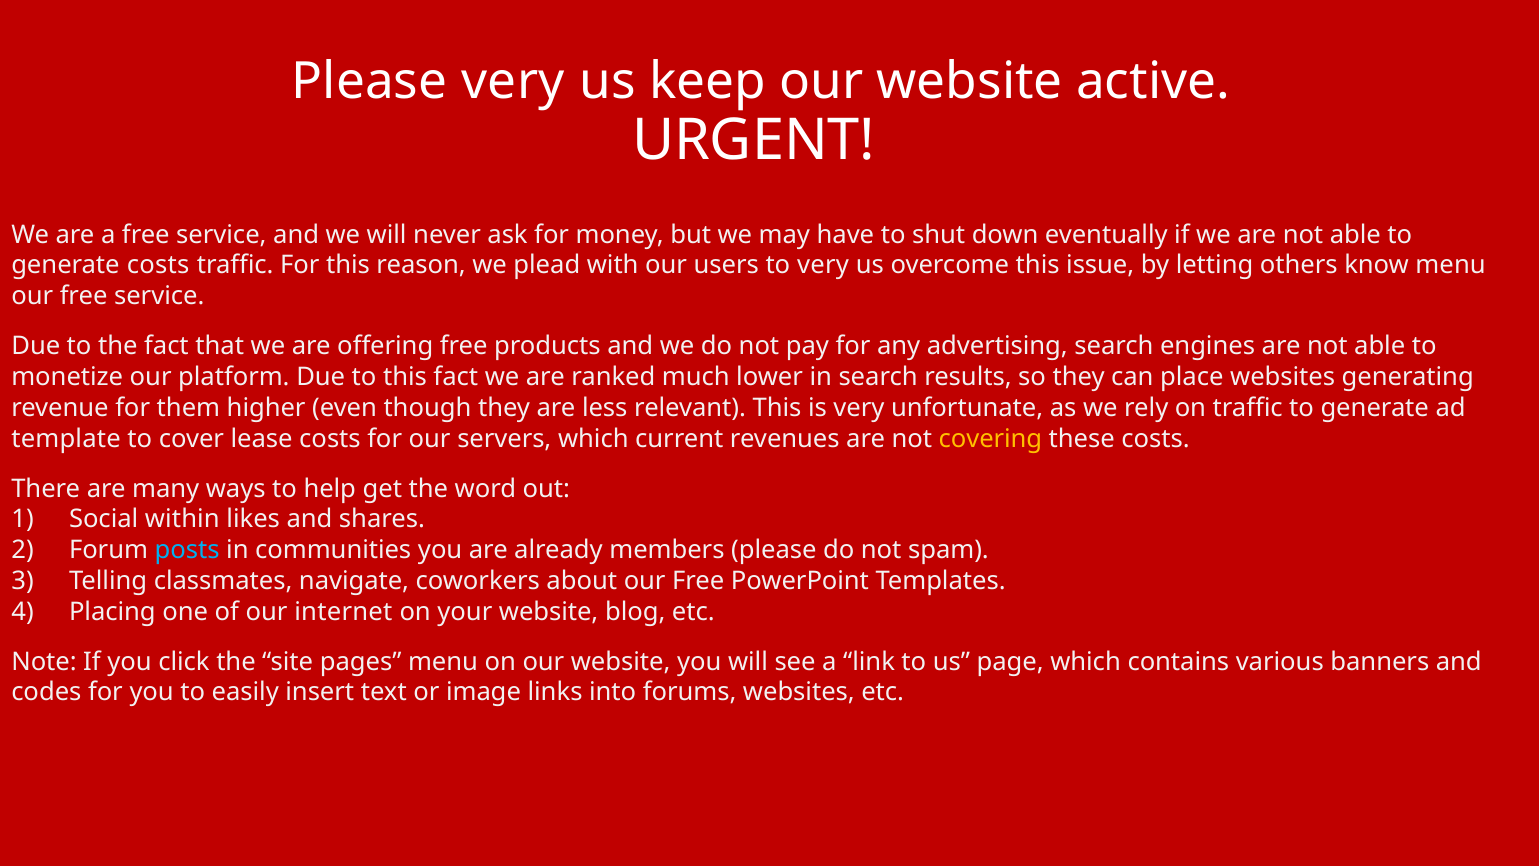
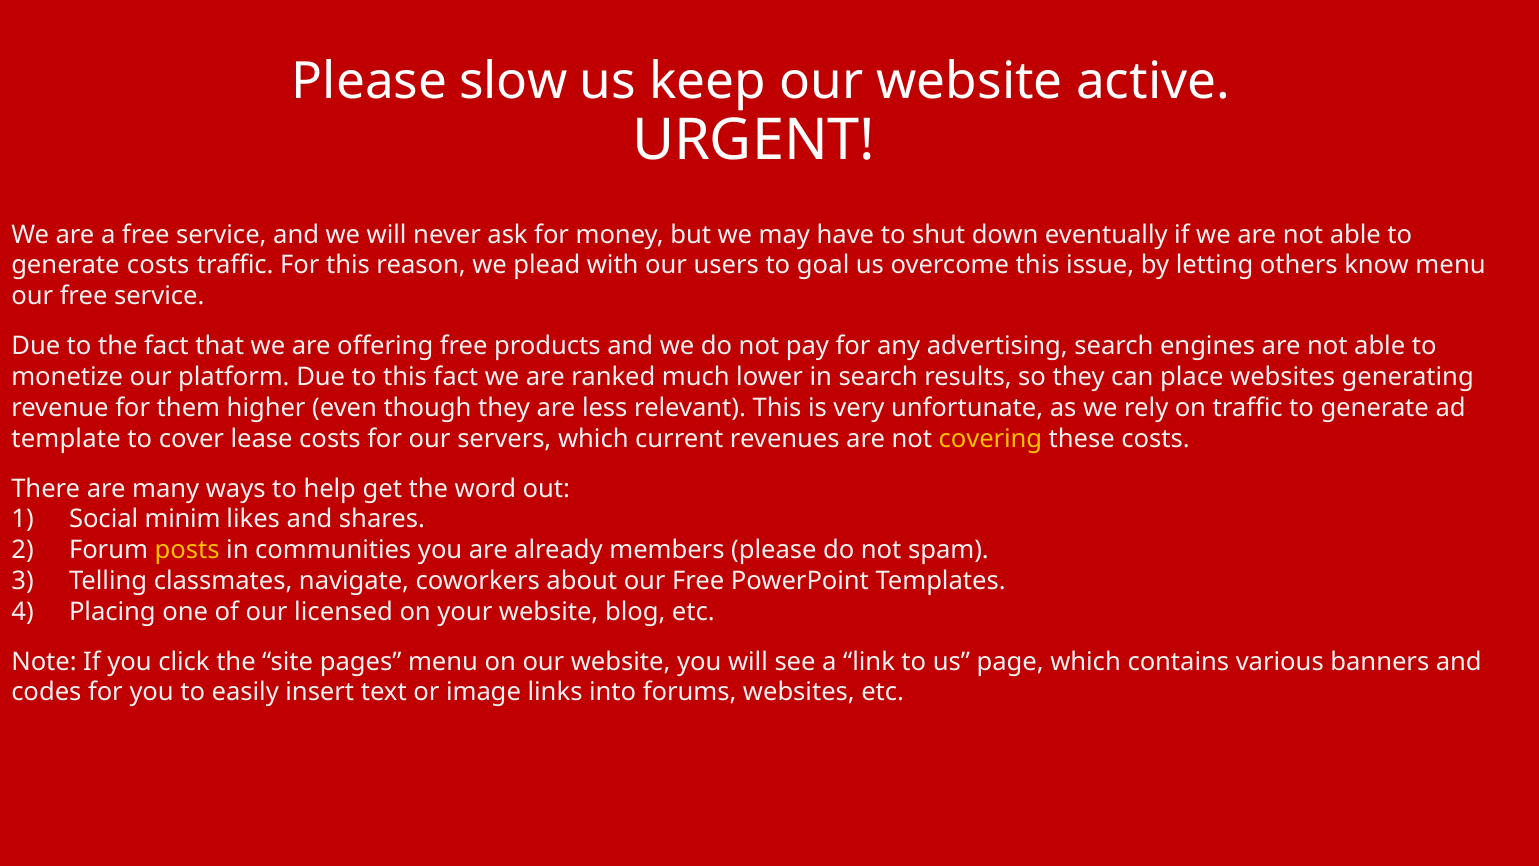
Please very: very -> slow (514, 81)
to very: very -> goal (823, 265)
within: within -> minim (183, 519)
posts colour: light blue -> yellow (187, 550)
internet: internet -> licensed (343, 611)
